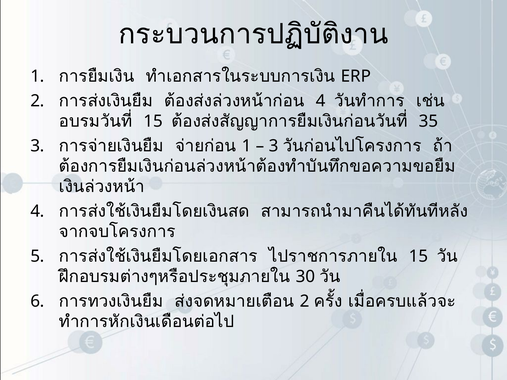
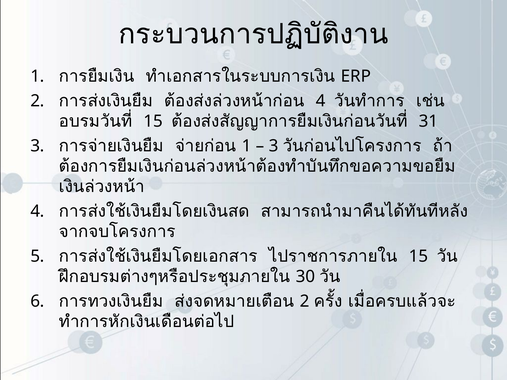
35: 35 -> 31 (429, 121)
